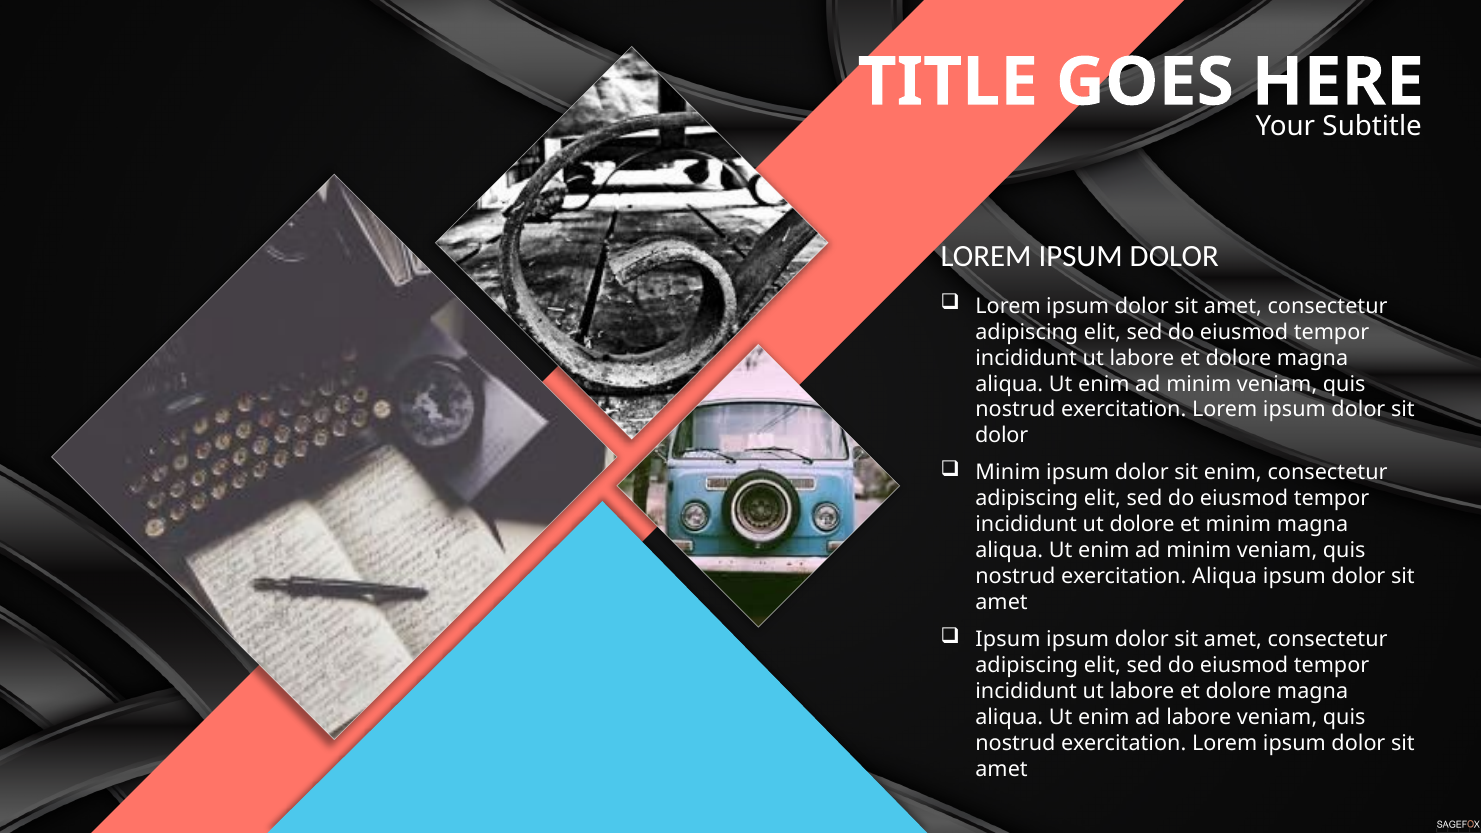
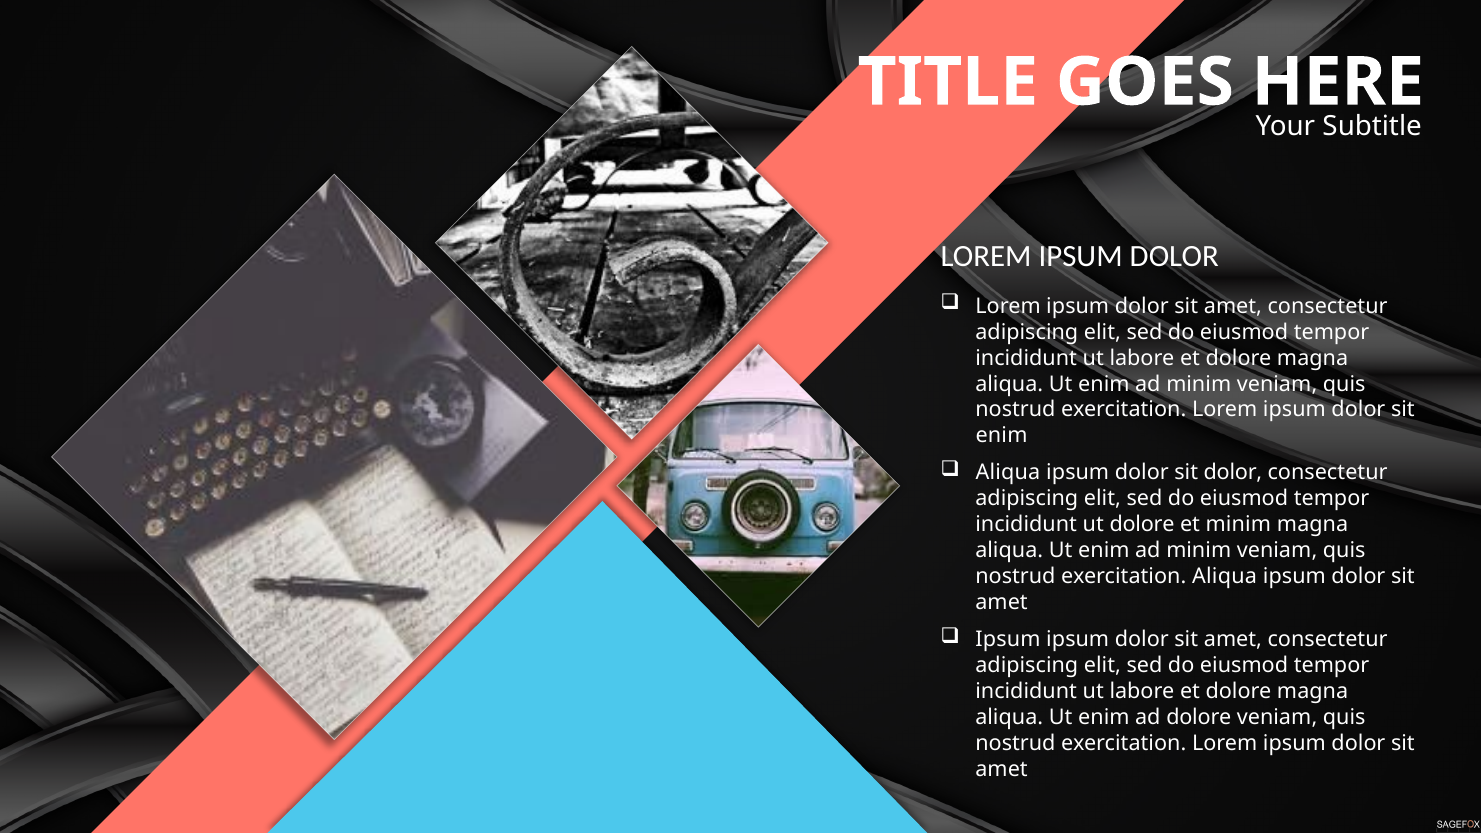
dolor: dolor -> enim (1001, 436)
Minim: Minim -> Aliqua (1008, 473)
sit enim: enim -> dolor (1233, 473)
ad labore: labore -> dolore (1199, 717)
